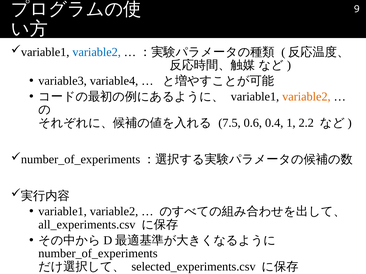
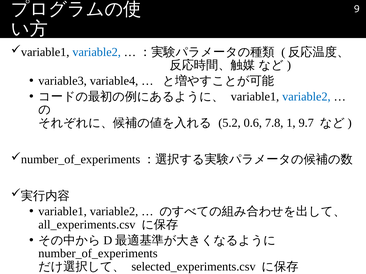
variable2 colour: orange -> blue (306, 97)
7.5: 7.5 -> 5.2 (229, 123)
0.4: 0.4 -> 7.8 (274, 123)
2.2: 2.2 -> 9.7 (306, 123)
